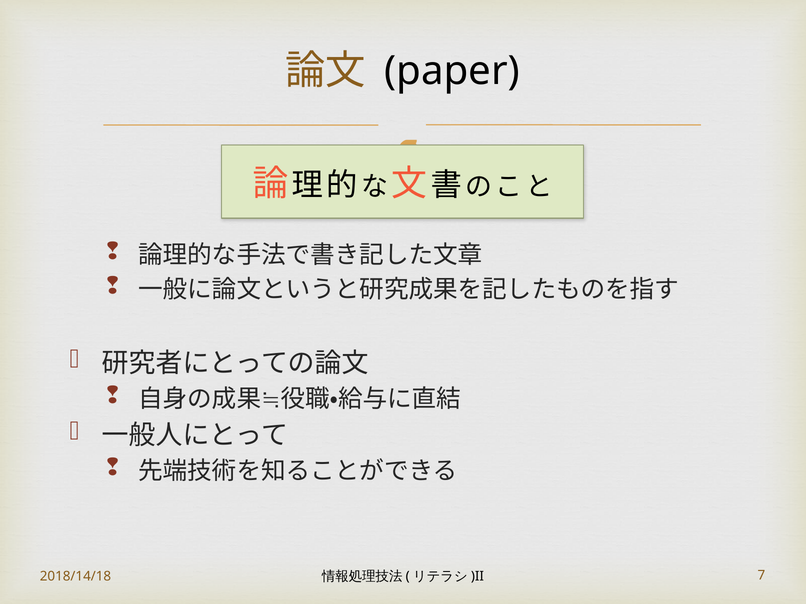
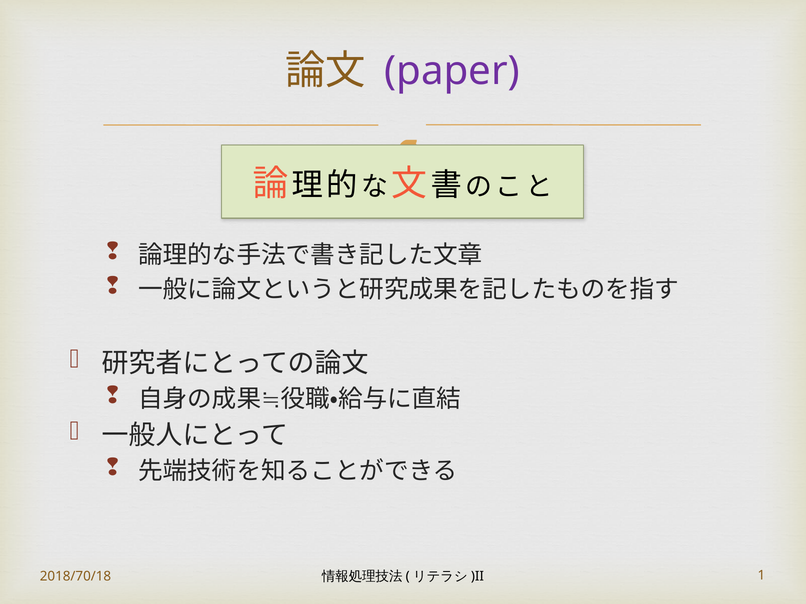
paper colour: black -> purple (452, 71)
2018/14/18: 2018/14/18 -> 2018/70/18 (75, 577)
7: 7 -> 1 (761, 576)
